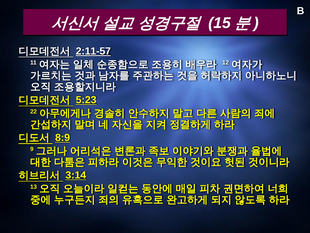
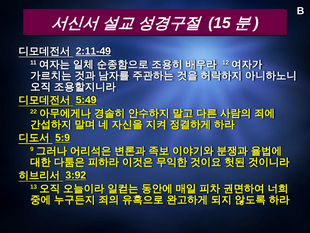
2:11-57: 2:11-57 -> 2:11-49 (93, 51)
5:23: 5:23 -> 5:49 (86, 100)
8:9: 8:9 -> 5:9 (63, 137)
3:14: 3:14 -> 3:92 (76, 175)
